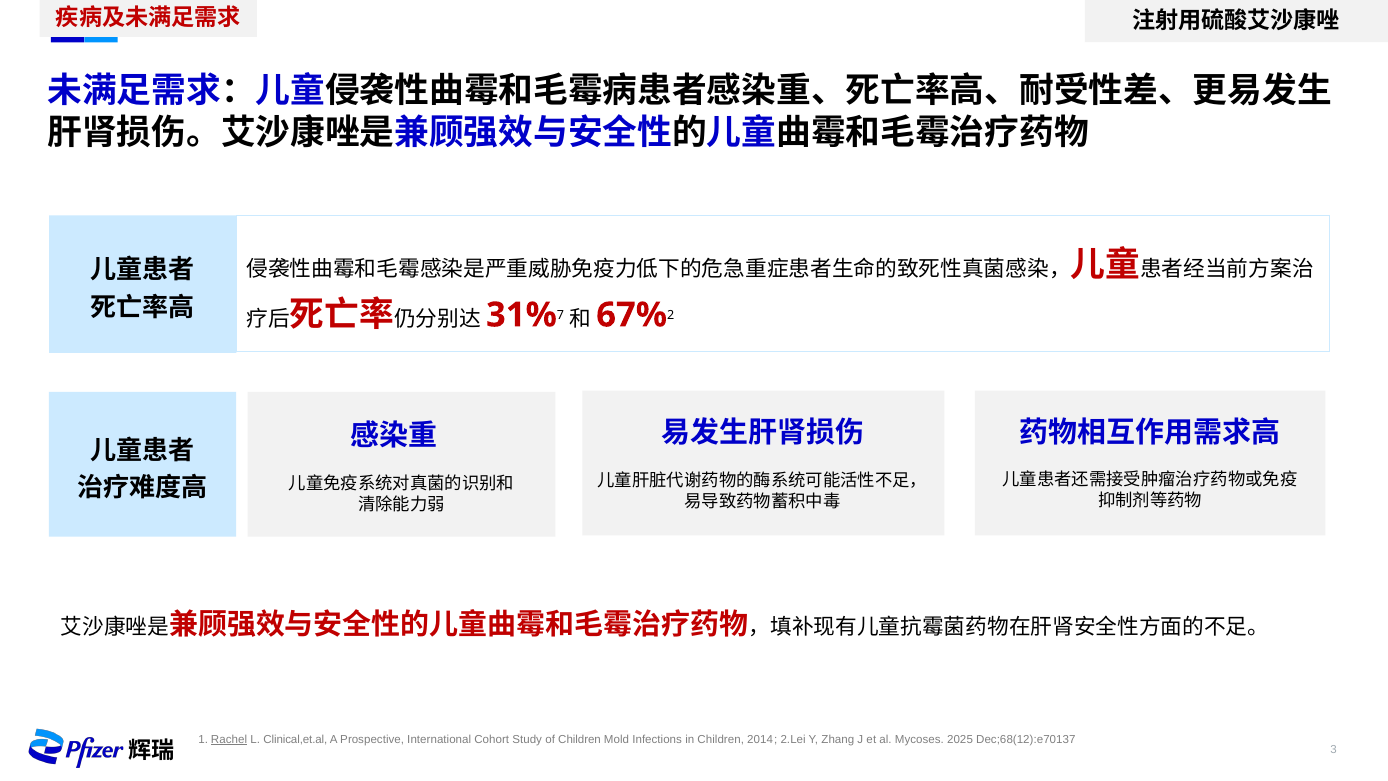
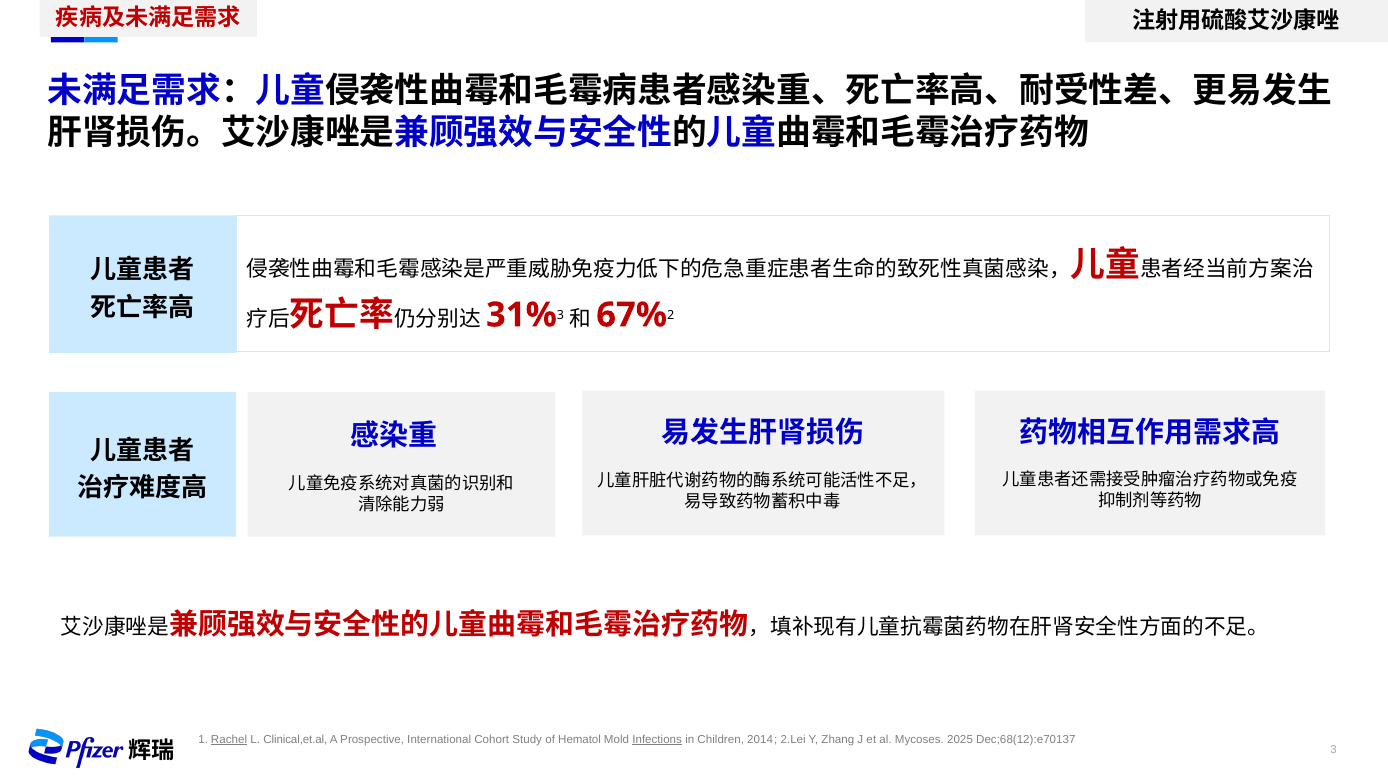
7: 7 -> 3 (561, 316)
of Children: Children -> Hematol (580, 739)
Infections underline: none -> present (657, 739)
